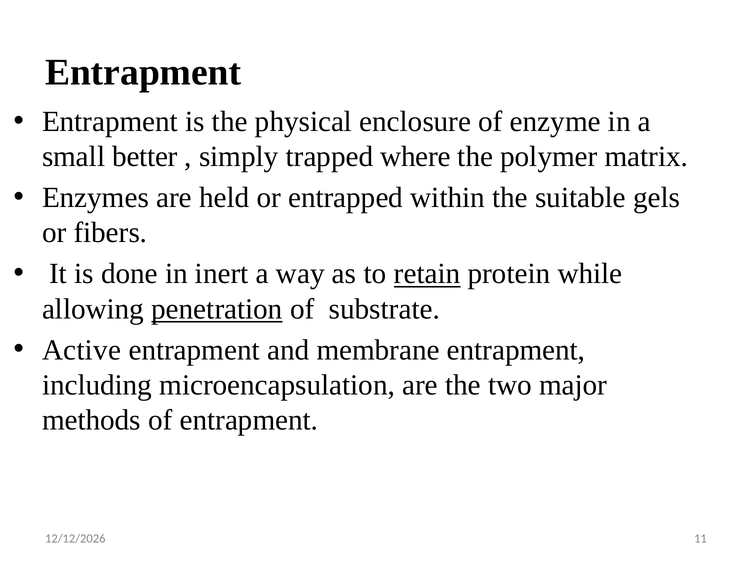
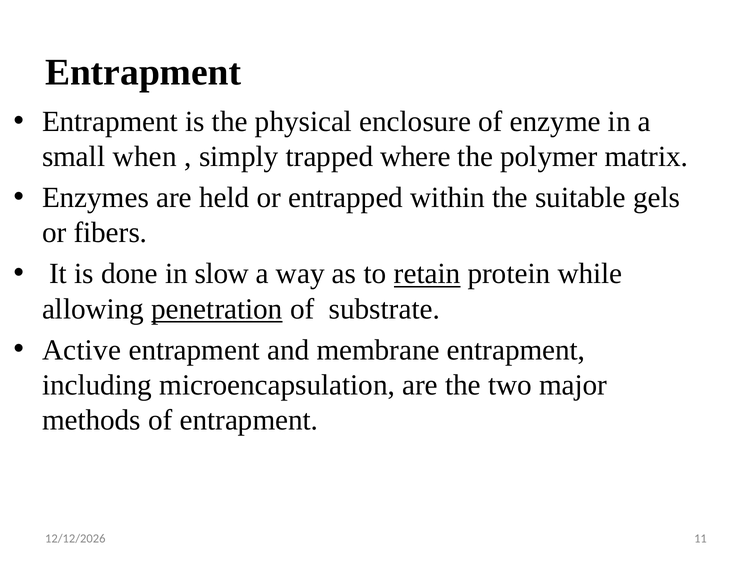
better: better -> when (145, 157)
inert: inert -> slow (222, 274)
